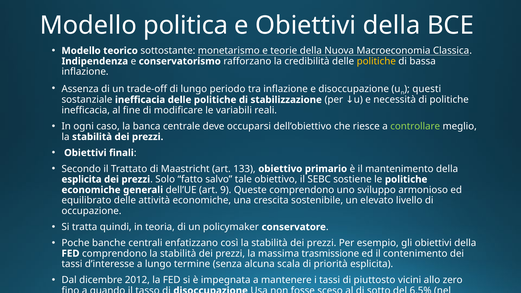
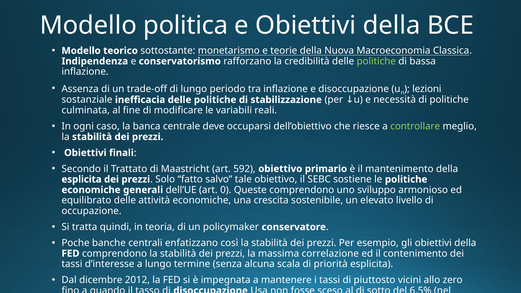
politiche colour: yellow -> light green (376, 61)
questi: questi -> lezioni (427, 89)
inefficacia: inefficacia -> culminata (86, 110)
133: 133 -> 592 (244, 169)
9: 9 -> 0 (226, 190)
trasmissione: trasmissione -> correlazione (330, 254)
